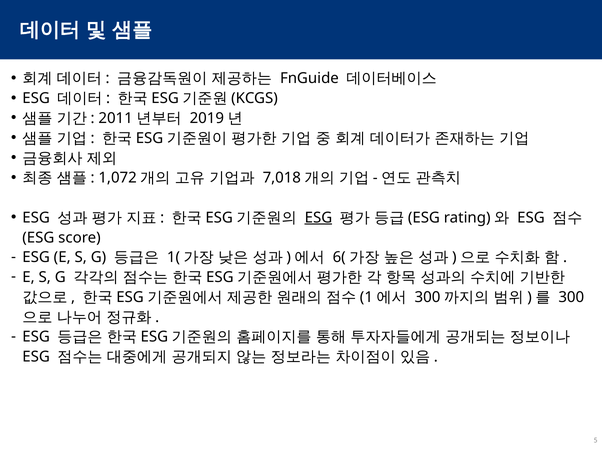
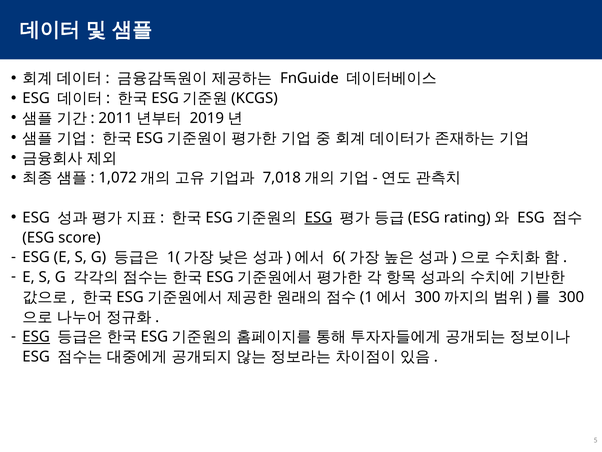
ESG underline: none -> present (36, 337)
